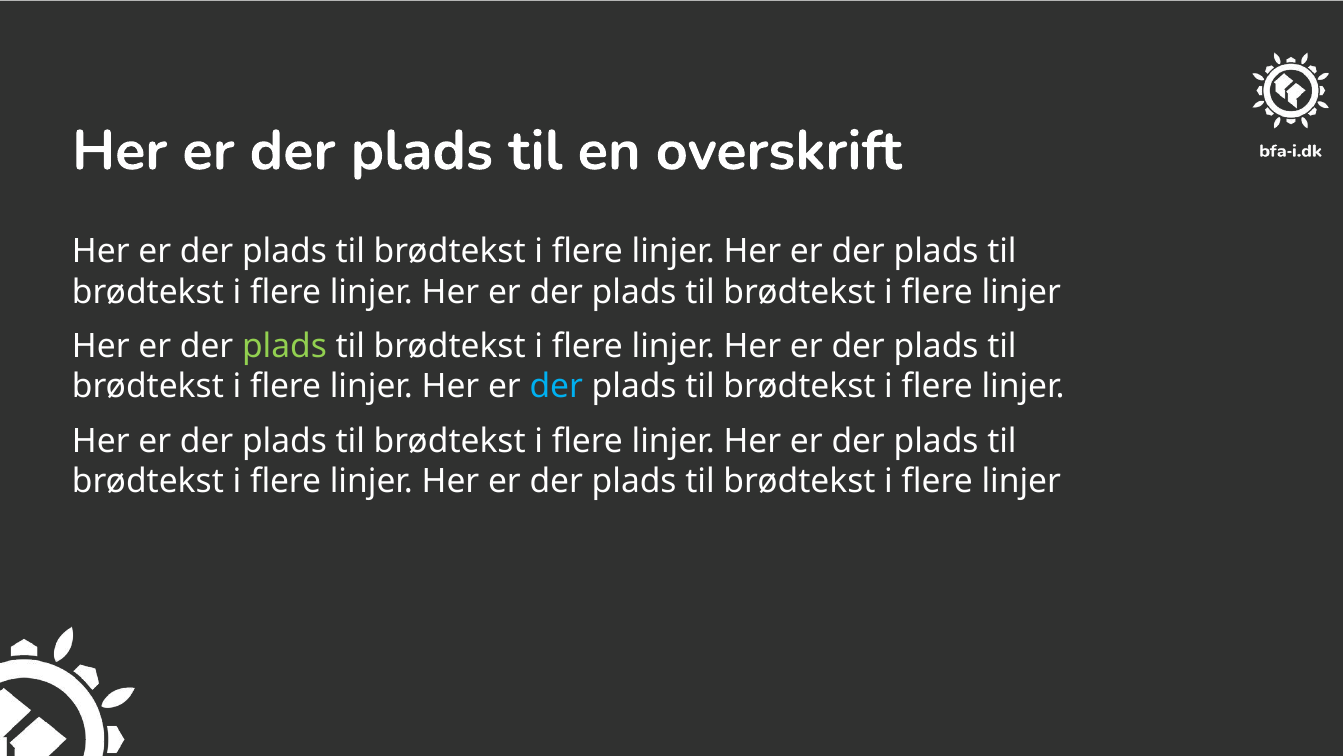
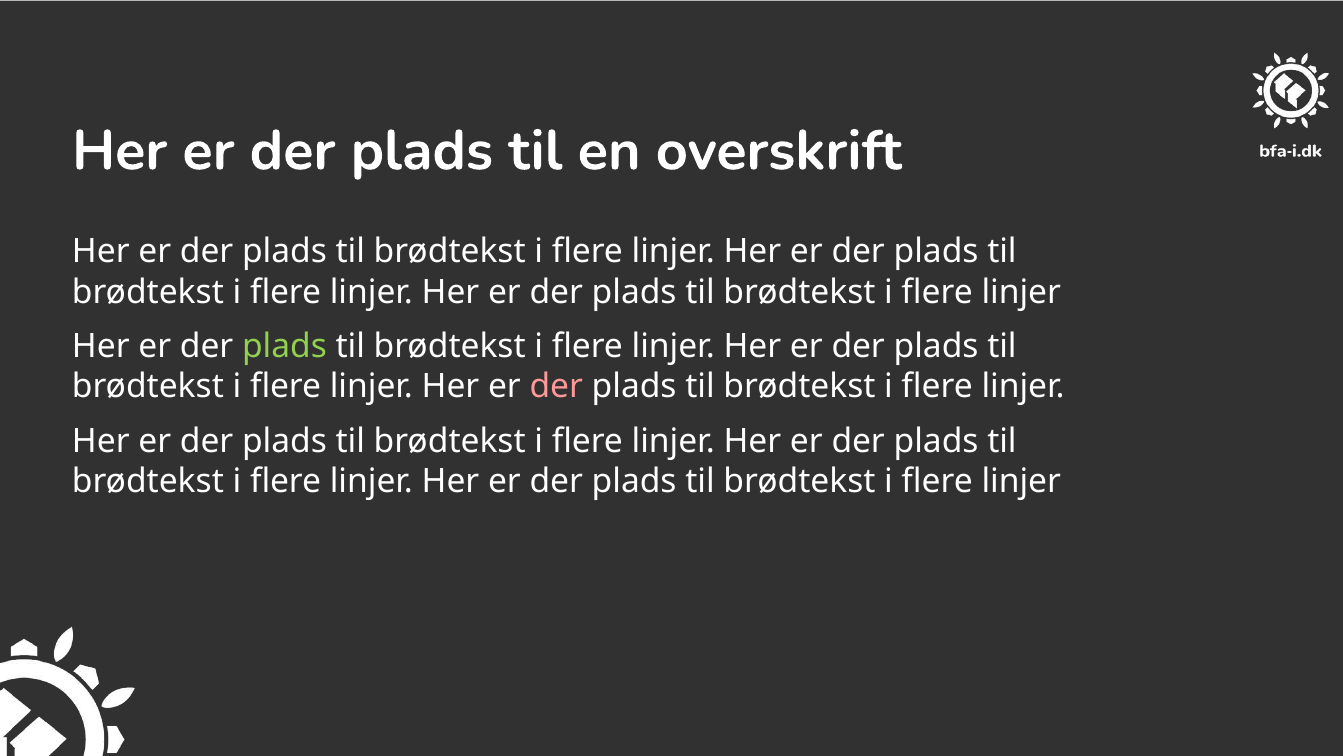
der colour: light blue -> pink (556, 386)
